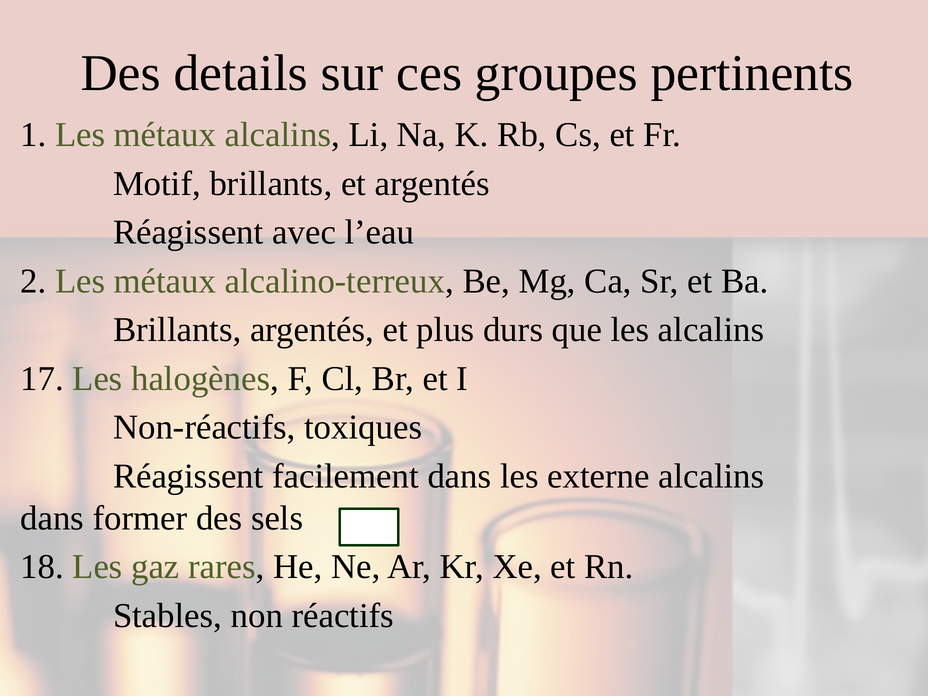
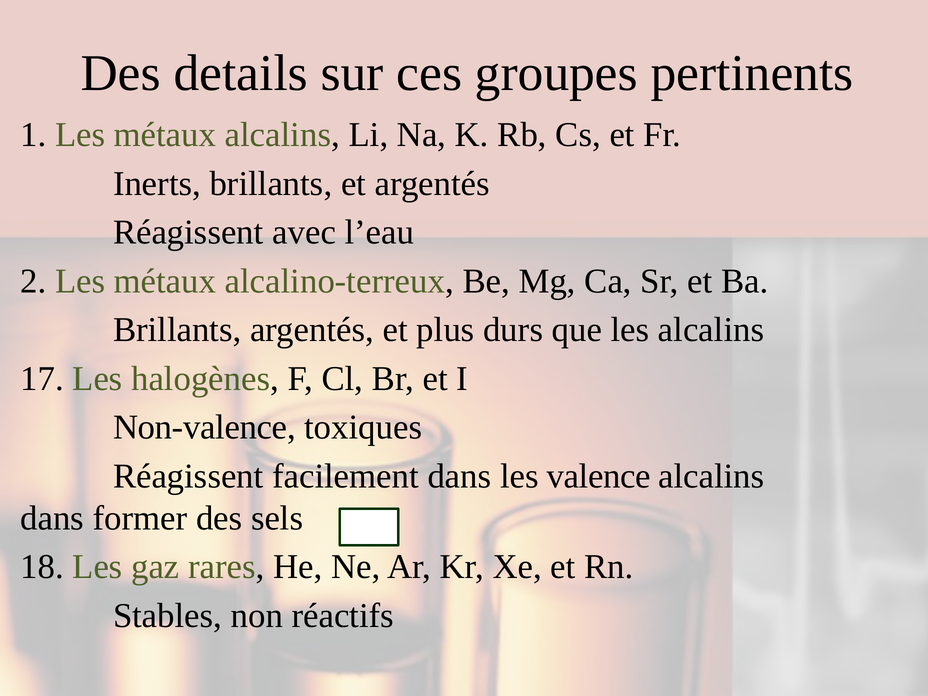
Motif: Motif -> Inerts (157, 184)
Non-réactifs: Non-réactifs -> Non-valence (204, 427)
externe: externe -> valence (599, 476)
